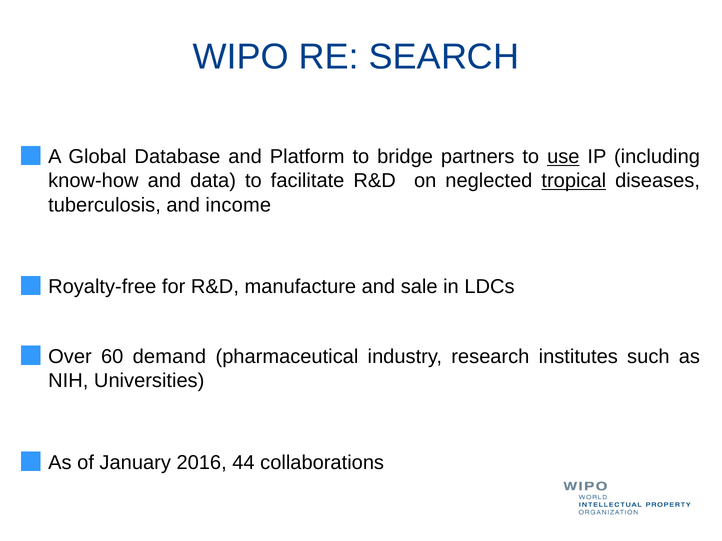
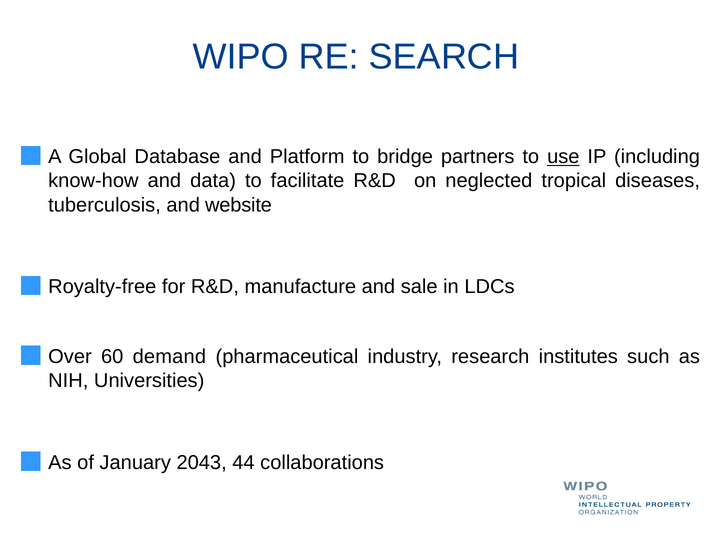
tropical underline: present -> none (574, 181)
income: income -> website (238, 205)
2016: 2016 -> 2043 (202, 463)
